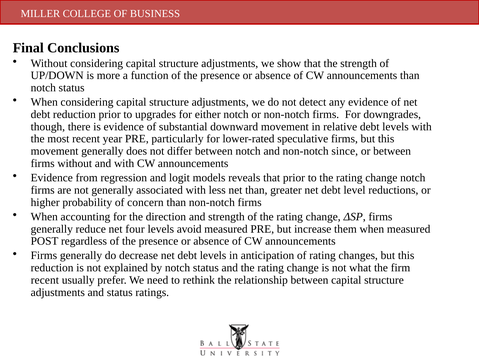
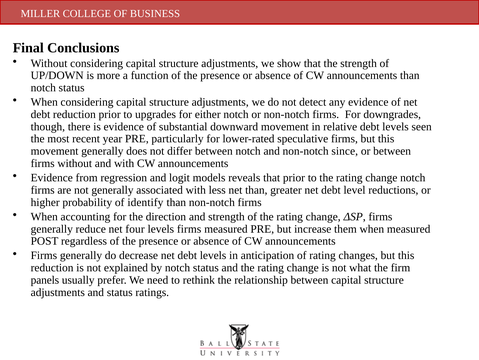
levels with: with -> seen (422, 126)
concern: concern -> identify (145, 202)
levels avoid: avoid -> firms (189, 228)
recent: recent -> panels (45, 279)
